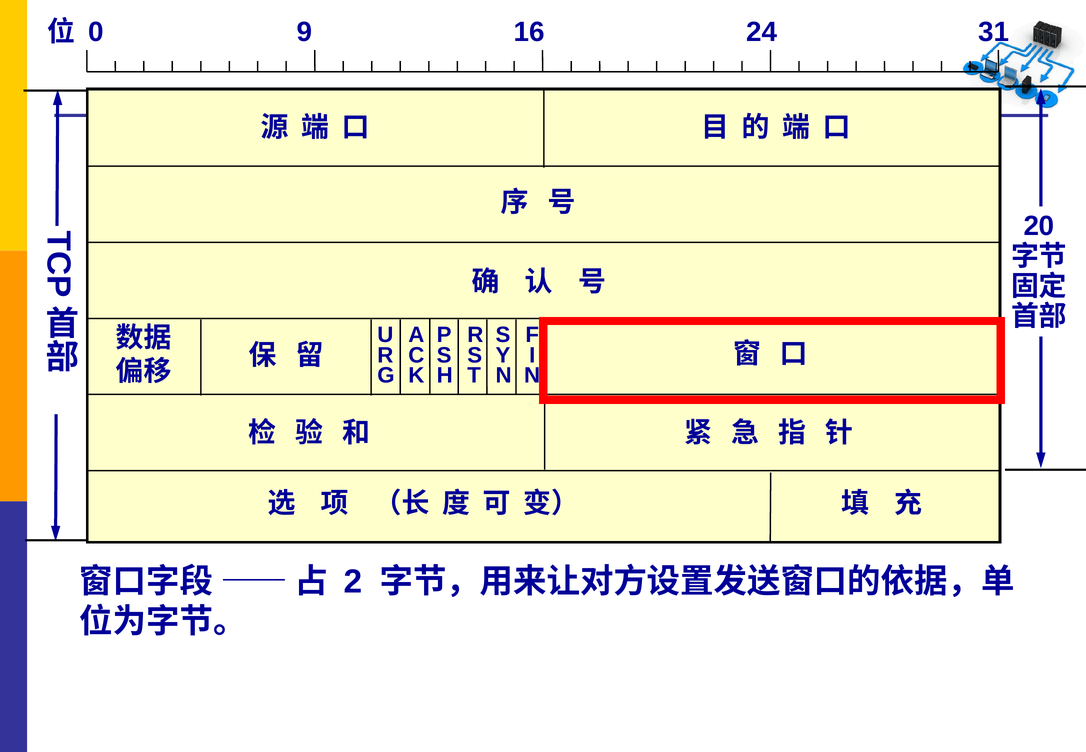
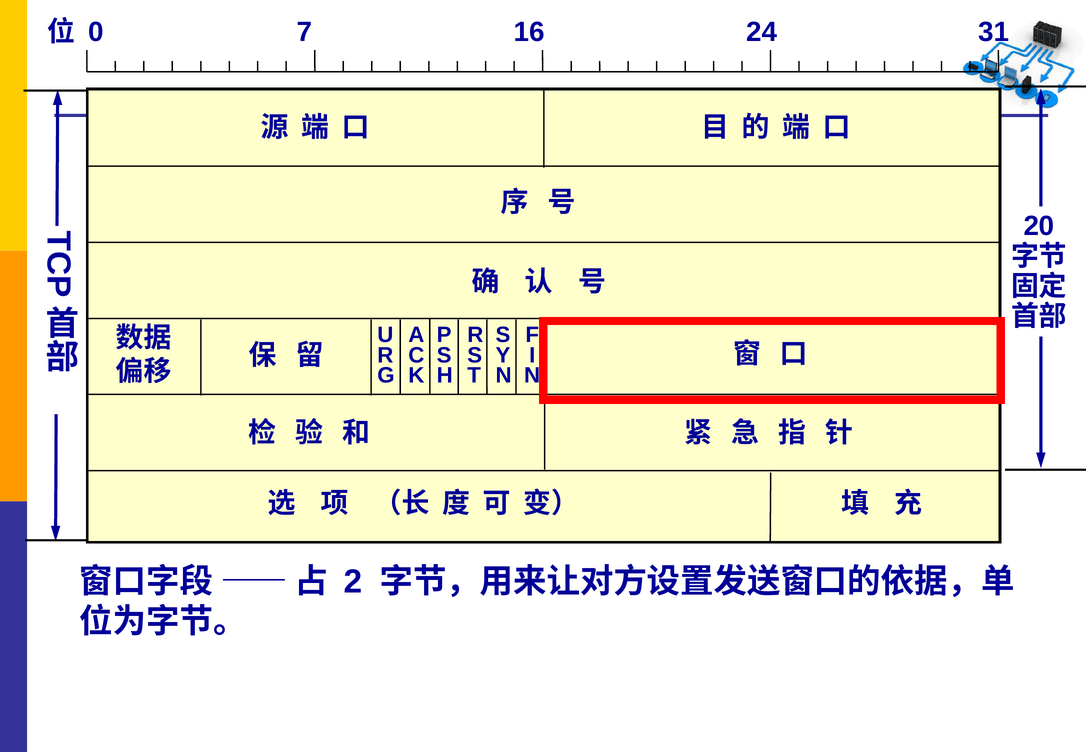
9: 9 -> 7 (305, 32)
